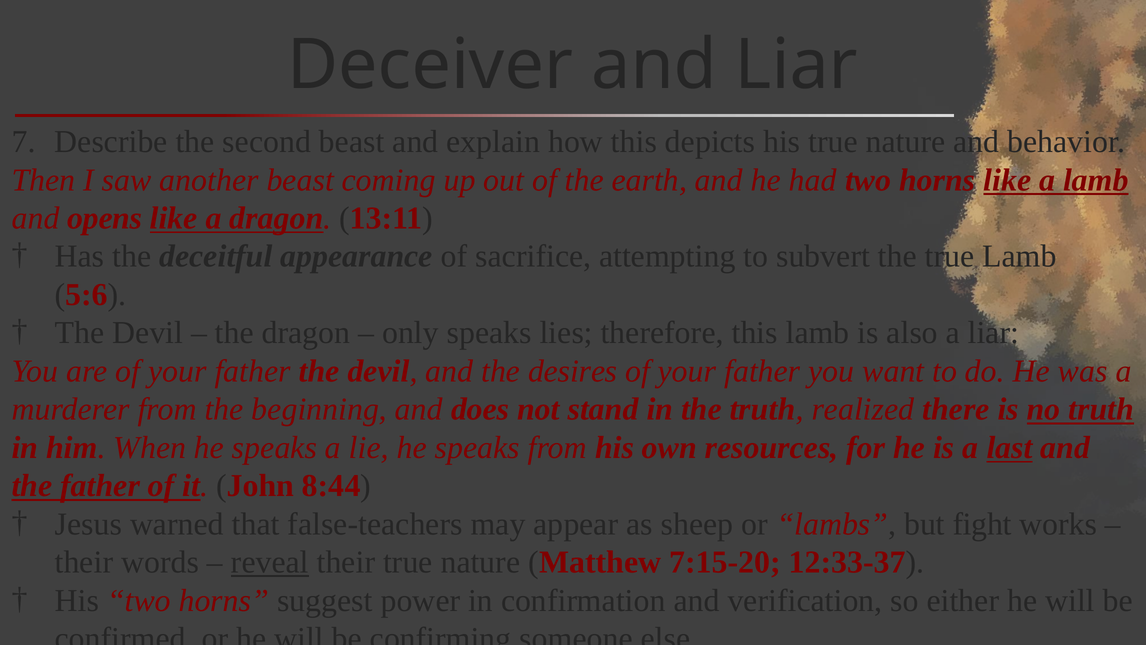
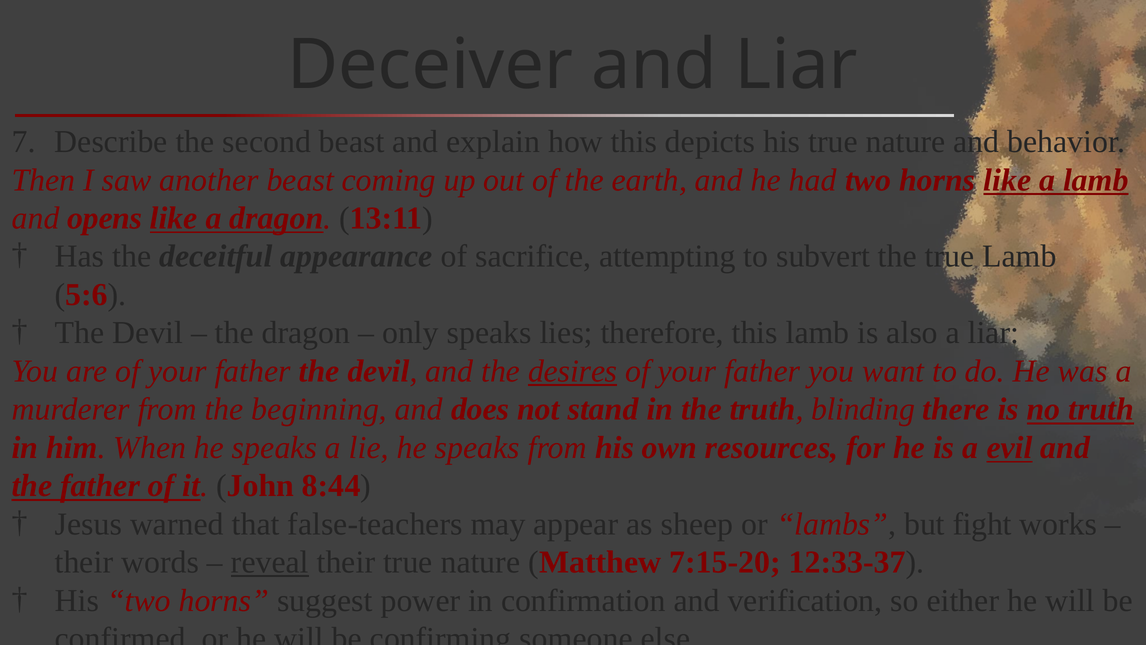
desires underline: none -> present (573, 371)
realized: realized -> blinding (863, 409)
last: last -> evil (1010, 447)
